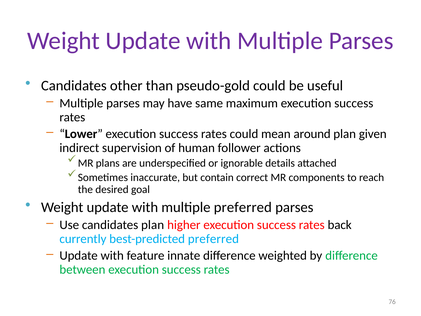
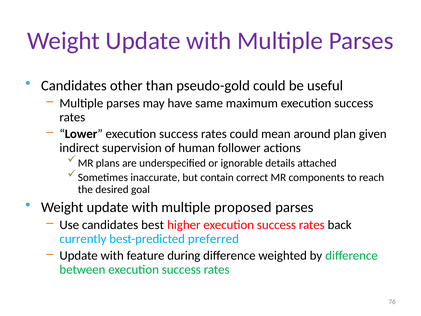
multiple preferred: preferred -> proposed (243, 207)
candidates plan: plan -> best (153, 225)
innate: innate -> during (184, 255)
